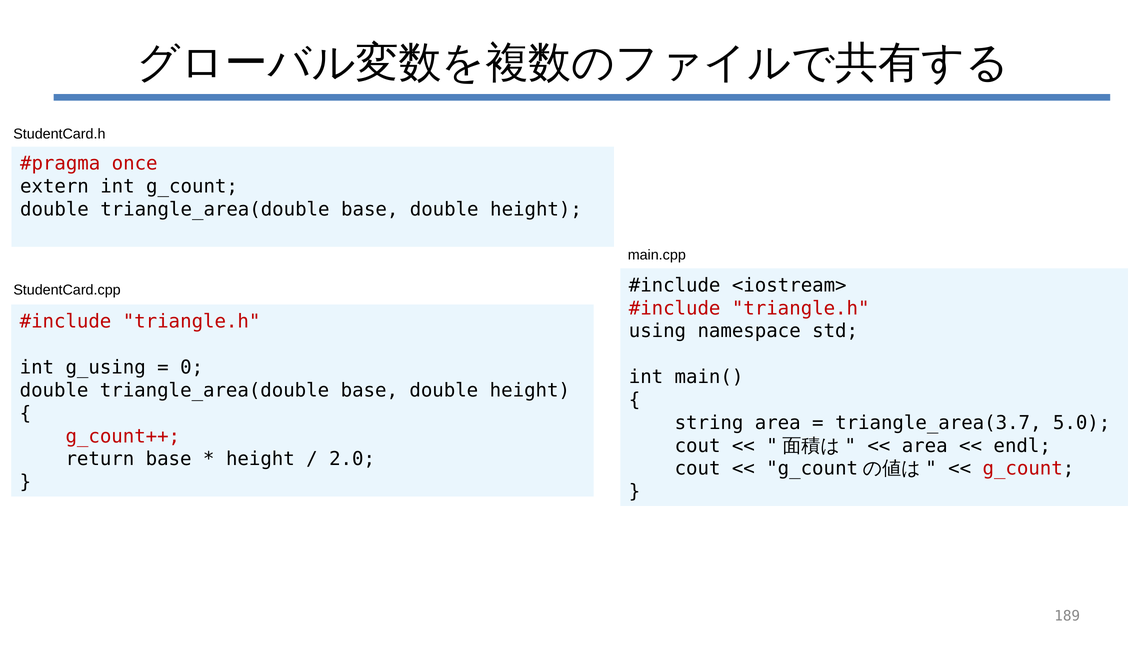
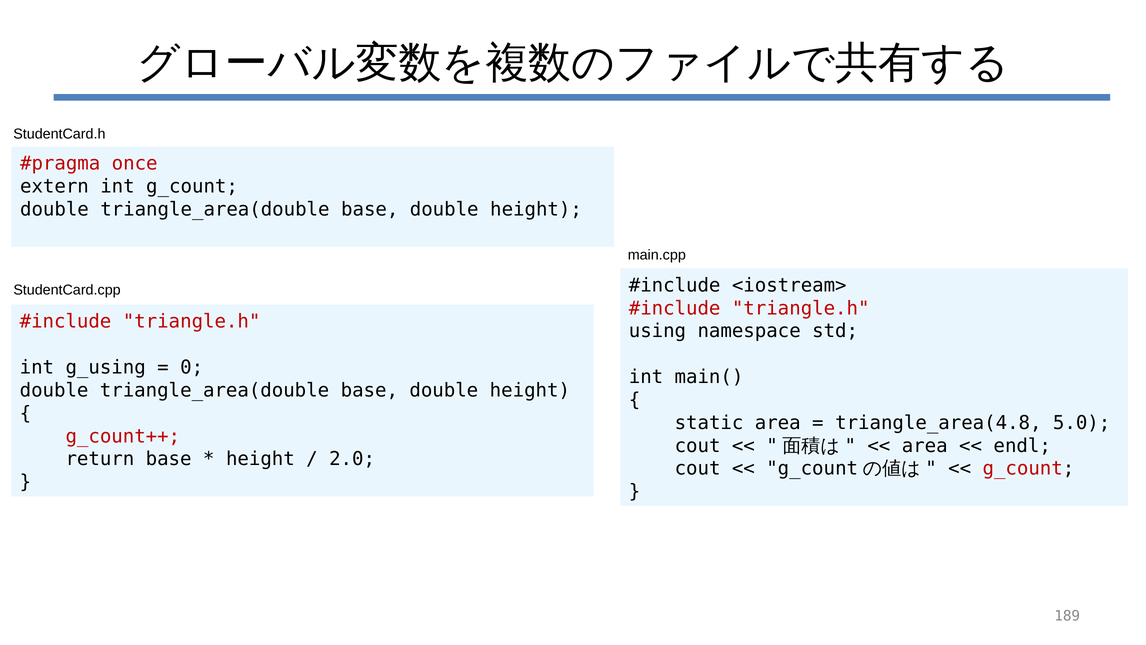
string: string -> static (709, 423)
triangle_area(3.7: triangle_area(3.7 -> triangle_area(4.8 (938, 423)
